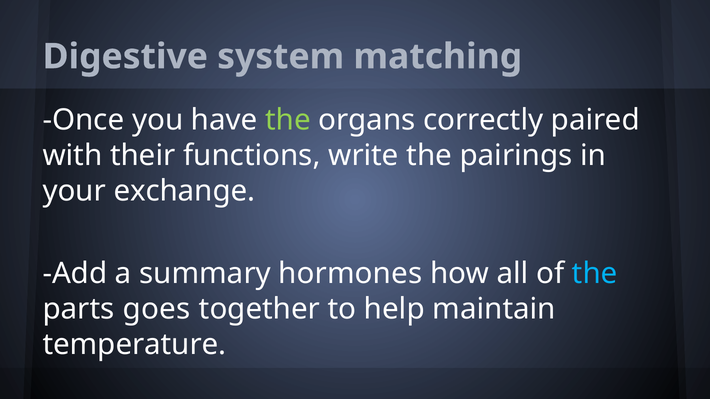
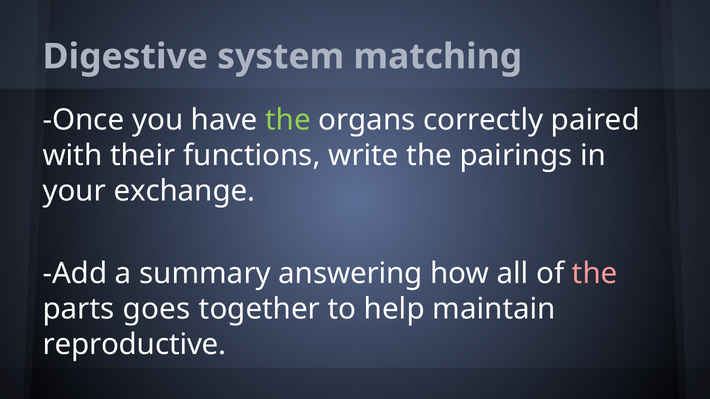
hormones: hormones -> answering (351, 274)
the colour: light blue -> pink (595, 274)
temperature: temperature -> reproductive (134, 345)
